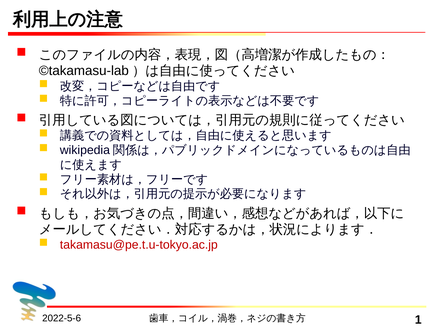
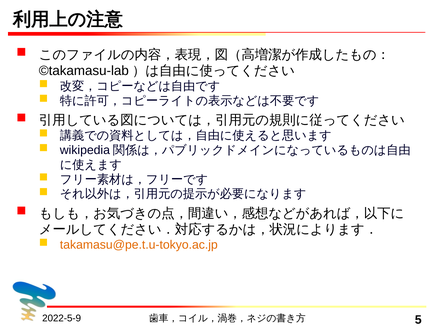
takamasu@pe.t.u-tokyo.ac.jp colour: red -> orange (139, 244)
2022-5-6: 2022-5-6 -> 2022-5-9 (62, 318)
1: 1 -> 5 (418, 319)
